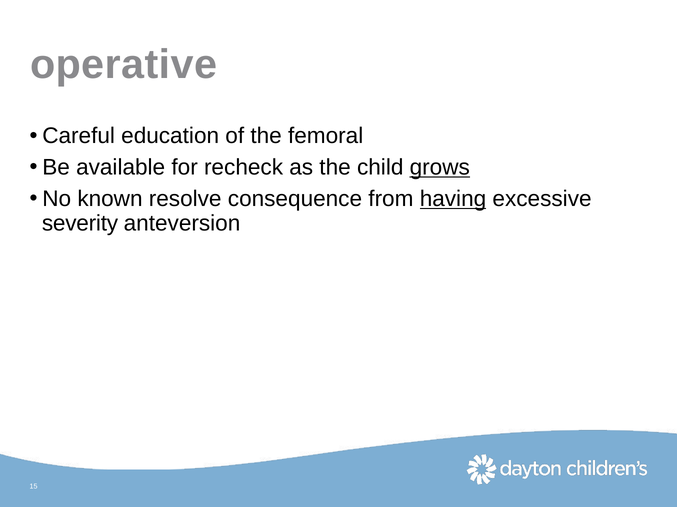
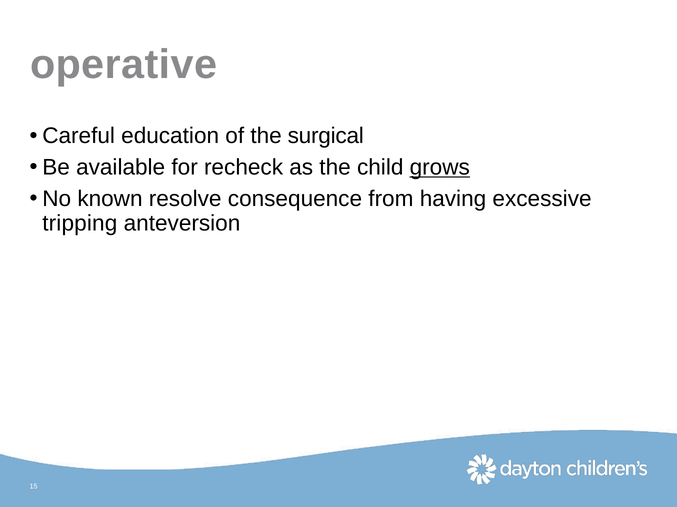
femoral: femoral -> surgical (326, 136)
having underline: present -> none (453, 199)
severity: severity -> tripping (80, 223)
